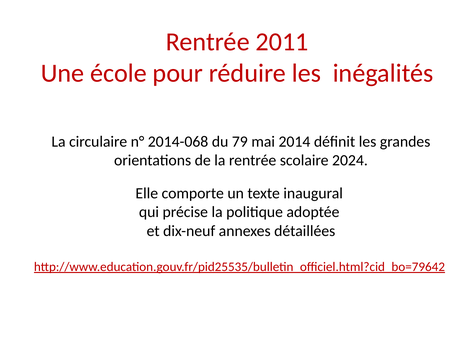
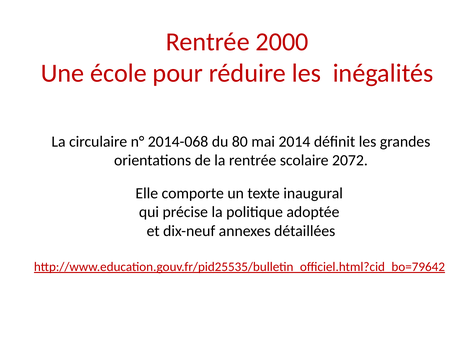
2011: 2011 -> 2000 (282, 42)
79: 79 -> 80 (240, 142)
2024: 2024 -> 2072 (350, 160)
